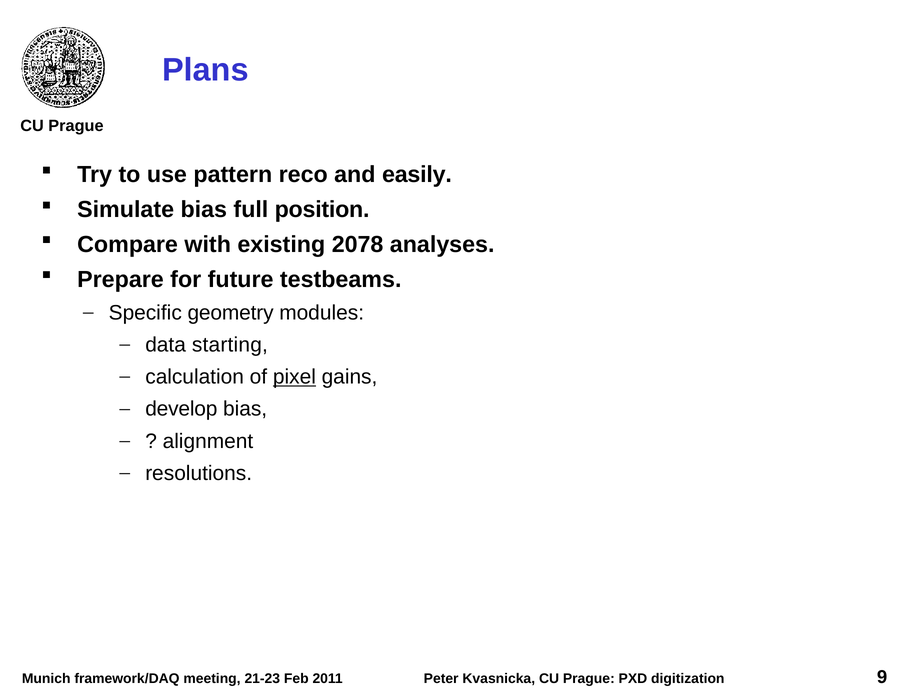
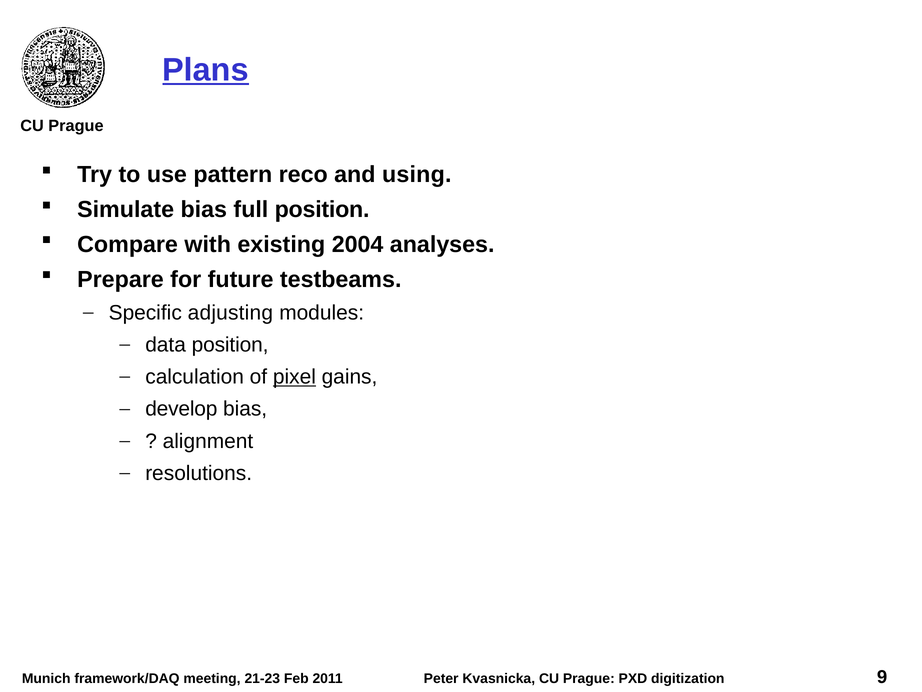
Plans underline: none -> present (206, 70)
easily: easily -> using (417, 175)
2078: 2078 -> 2004 (358, 244)
geometry: geometry -> adjusting (230, 312)
data starting: starting -> position (230, 345)
